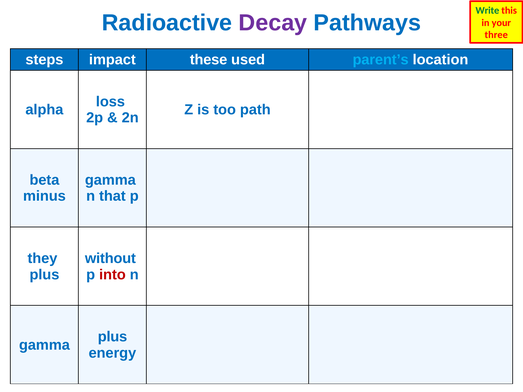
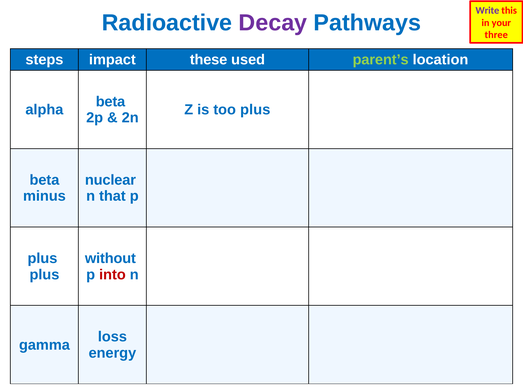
Write colour: green -> purple (487, 10)
parent’s colour: light blue -> light green (381, 60)
loss: loss -> beta (110, 102)
too path: path -> plus (255, 110)
gamma: gamma -> nuclear (110, 180)
they: they -> plus (42, 259)
plus: plus -> loss (112, 337)
